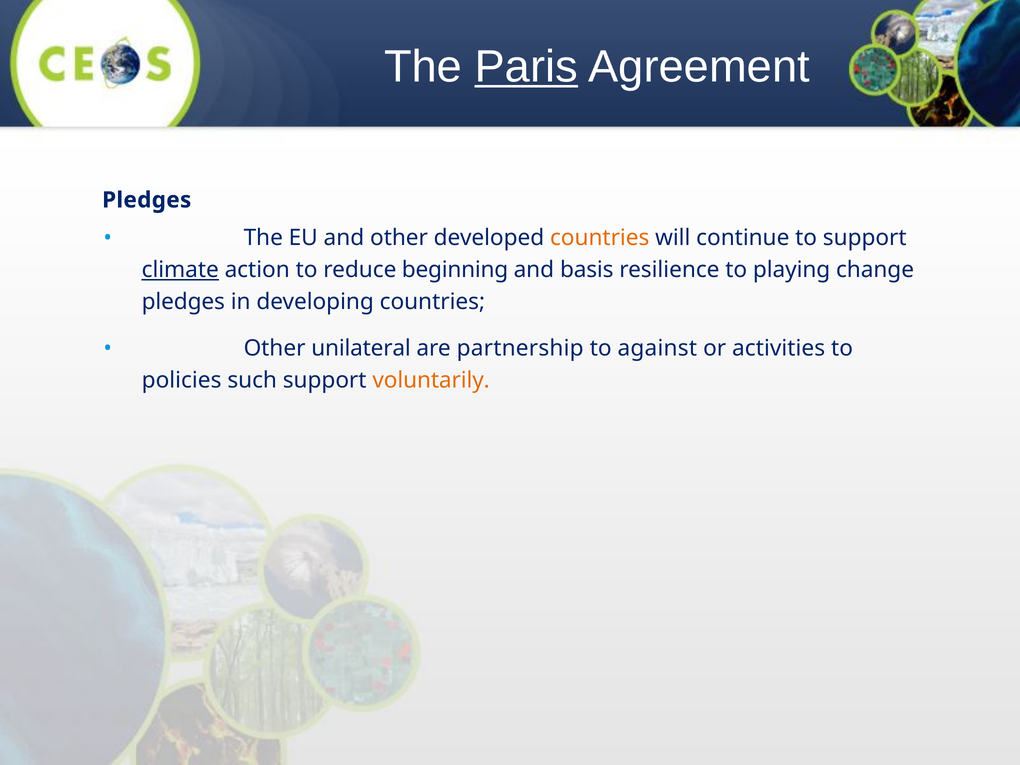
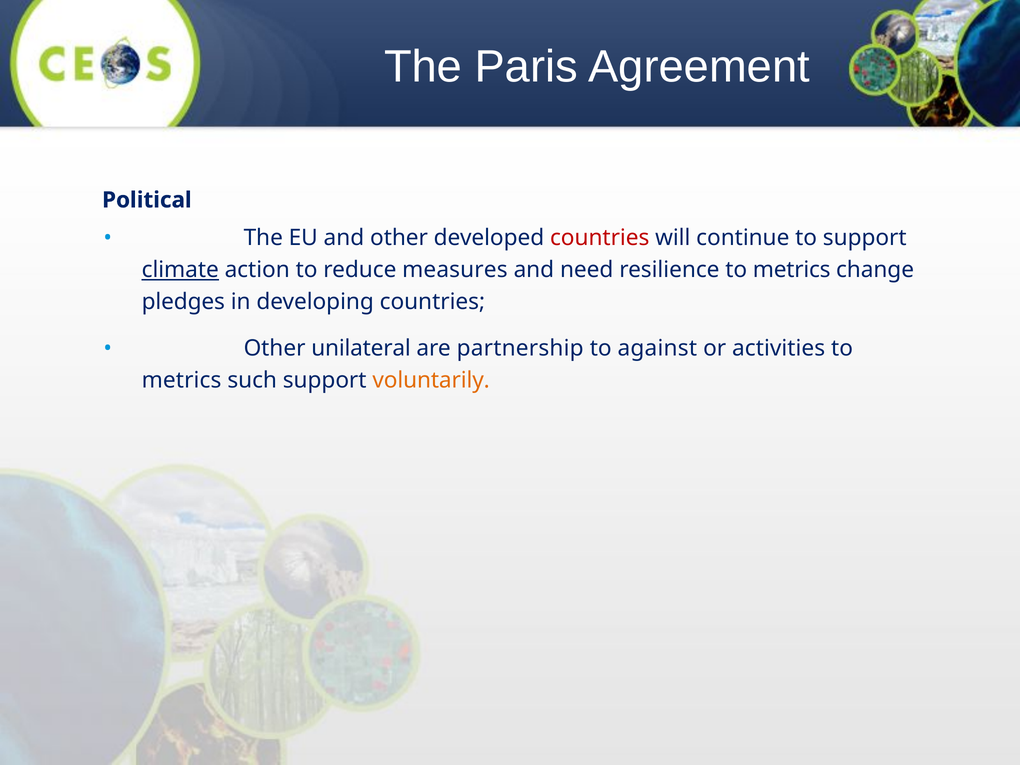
Paris underline: present -> none (526, 67)
Pledges: Pledges -> Political (147, 200)
countries colour: orange -> red (600, 238)
beginning: beginning -> measures (455, 270)
basis: basis -> need (587, 270)
resilience to playing: playing -> metrics (792, 270)
policies: policies -> metrics (182, 380)
